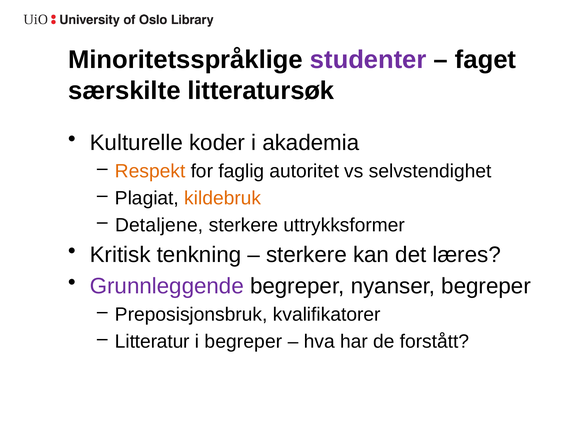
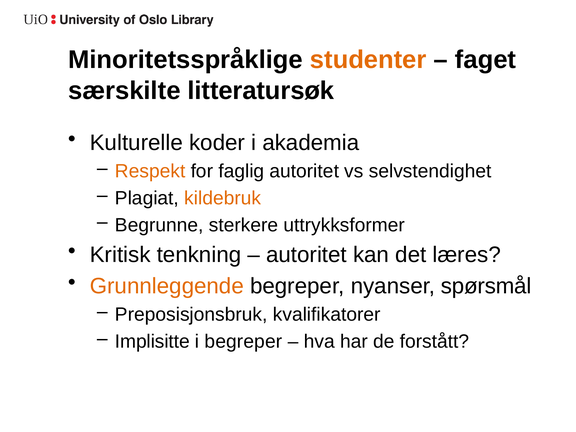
studenter colour: purple -> orange (368, 60)
Detaljene: Detaljene -> Begrunne (159, 225)
sterkere: sterkere -> autoritet (306, 255)
Grunnleggende colour: purple -> orange (167, 286)
nyanser begreper: begreper -> spørsmål (486, 286)
Litteratur: Litteratur -> Implisitte (152, 342)
